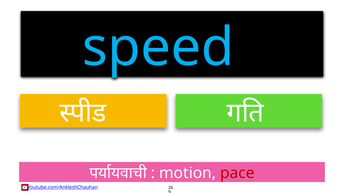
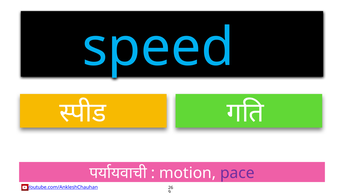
pace colour: red -> purple (237, 174)
